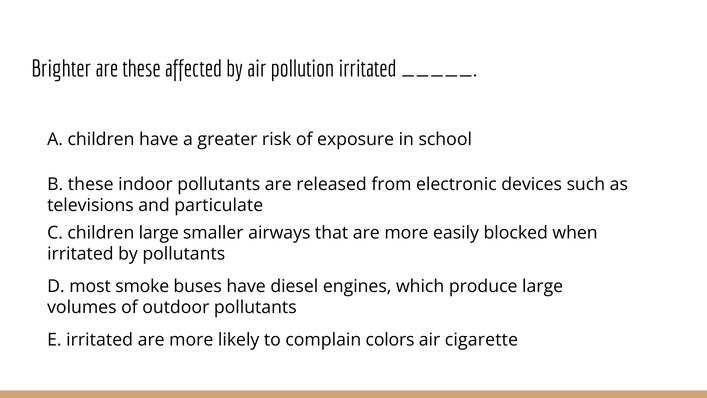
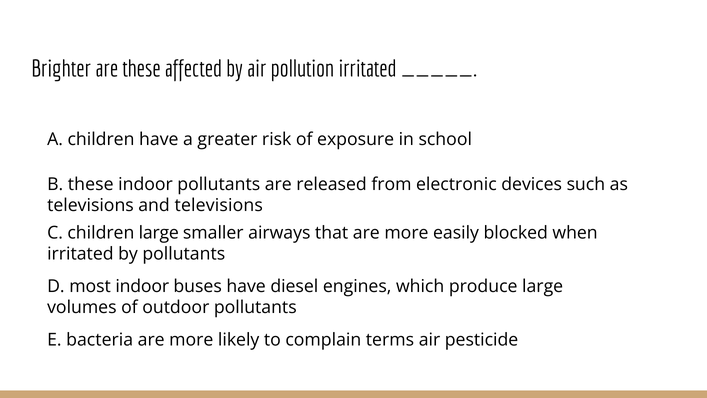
and particulate: particulate -> televisions (219, 205)
most smoke: smoke -> indoor (142, 286)
E irritated: irritated -> bacteria (100, 339)
colors: colors -> terms (390, 339)
cigarette: cigarette -> pesticide (482, 339)
